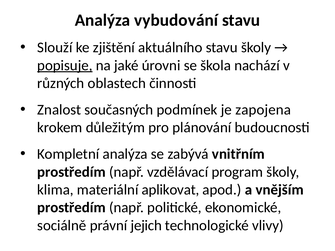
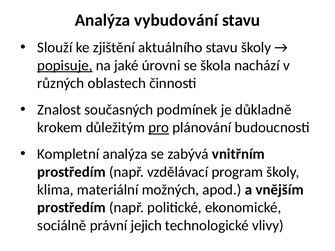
zapojena: zapojena -> důkladně (263, 110)
pro underline: none -> present (159, 128)
aplikovat: aplikovat -> možných (171, 190)
